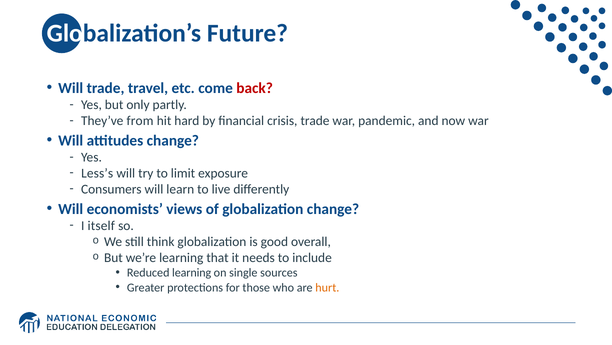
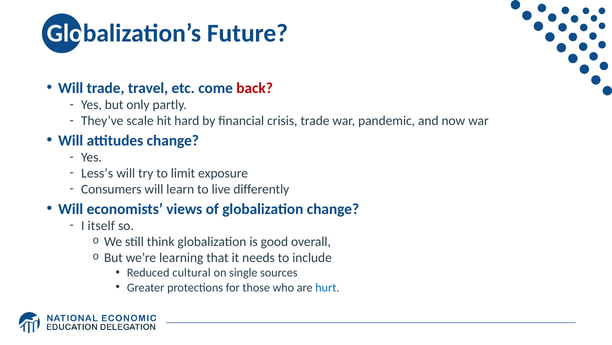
from: from -> scale (140, 121)
Reduced learning: learning -> cultural (192, 272)
hurt colour: orange -> blue (327, 287)
